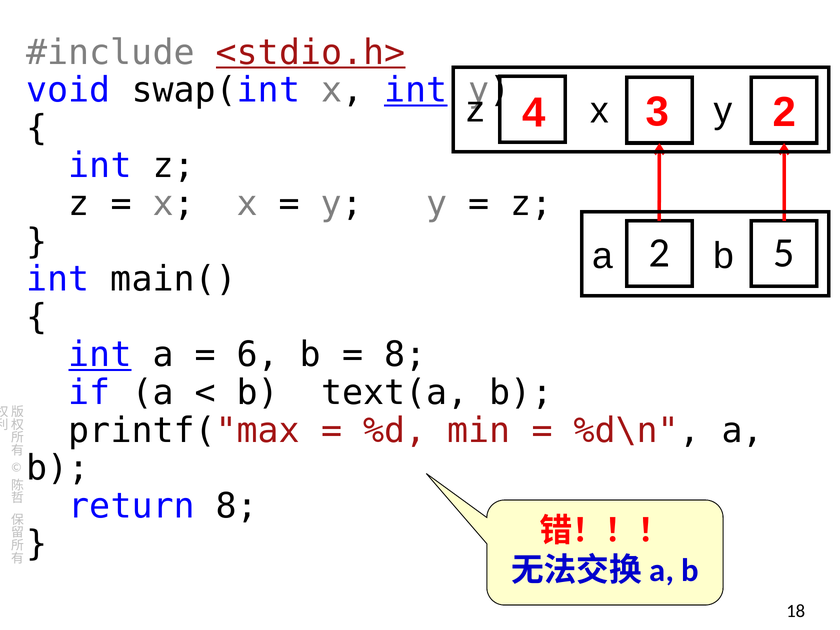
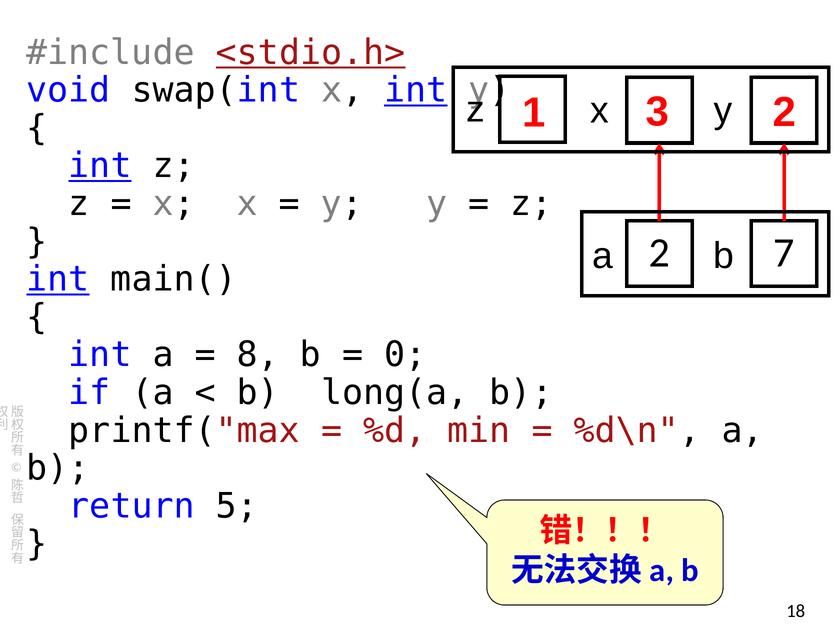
4: 4 -> 1 (534, 113)
int underline: none -> present (100, 166)
5: 5 -> 7 (784, 253)
int underline: none -> present (58, 279)
int underline: present -> none (100, 355)
6: 6 -> 8 (258, 355)
8: 8 -> 0 (405, 355)
text(a: text(a -> long(a (395, 393)
return 8: 8 -> 5 (237, 506)
